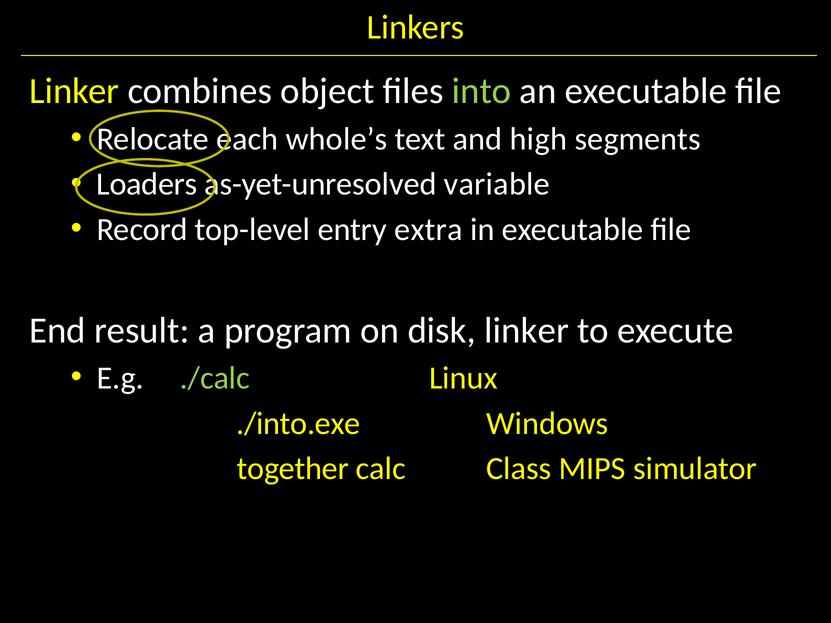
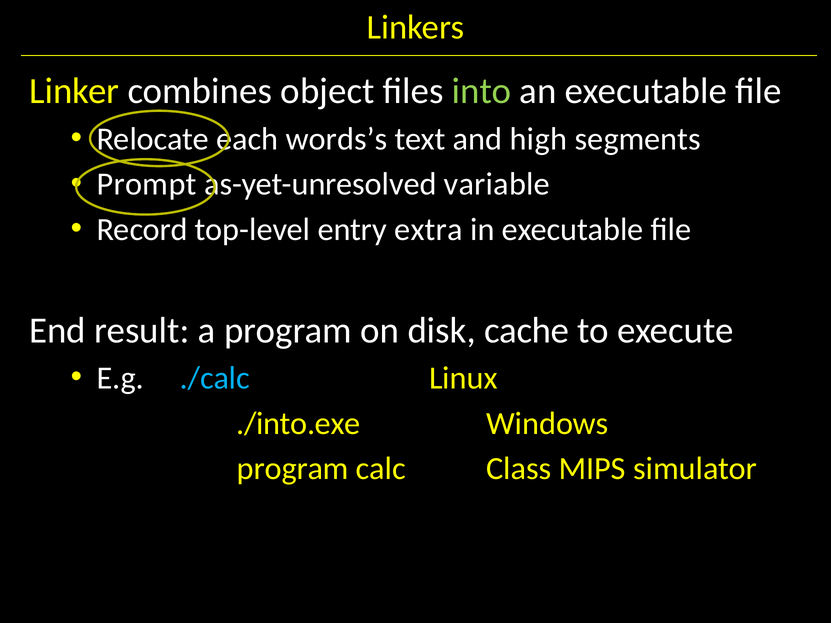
whole’s: whole’s -> words’s (337, 139)
Loaders: Loaders -> Prompt (147, 184)
disk linker: linker -> cache (527, 331)
./calc colour: light green -> light blue (215, 378)
together: together -> program (293, 469)
